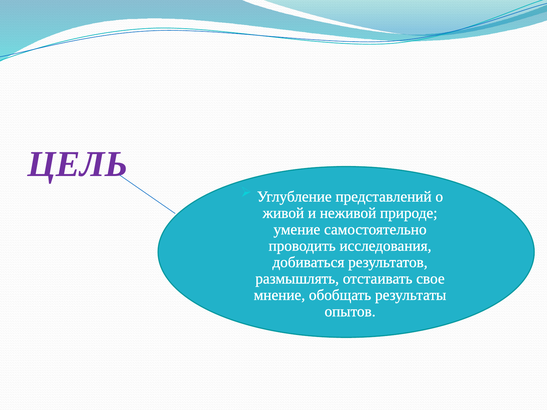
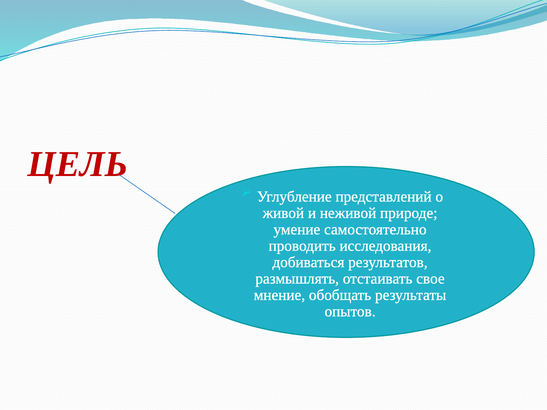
ЦЕЛЬ colour: purple -> red (78, 164)
